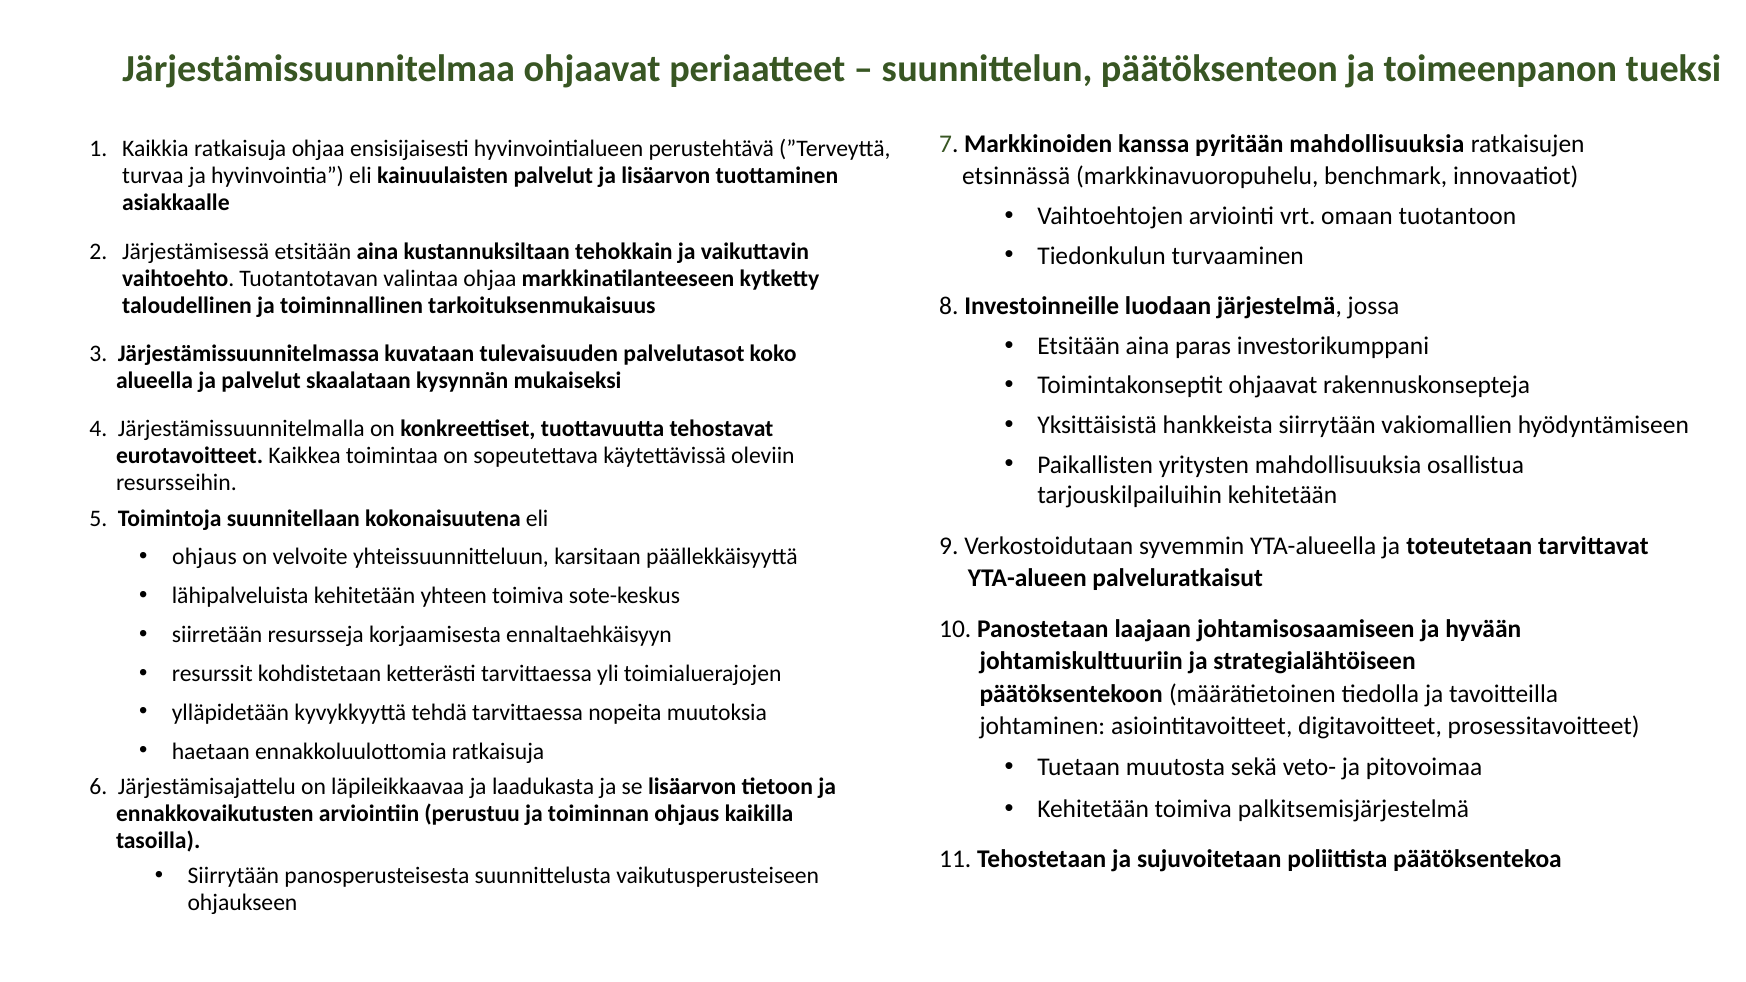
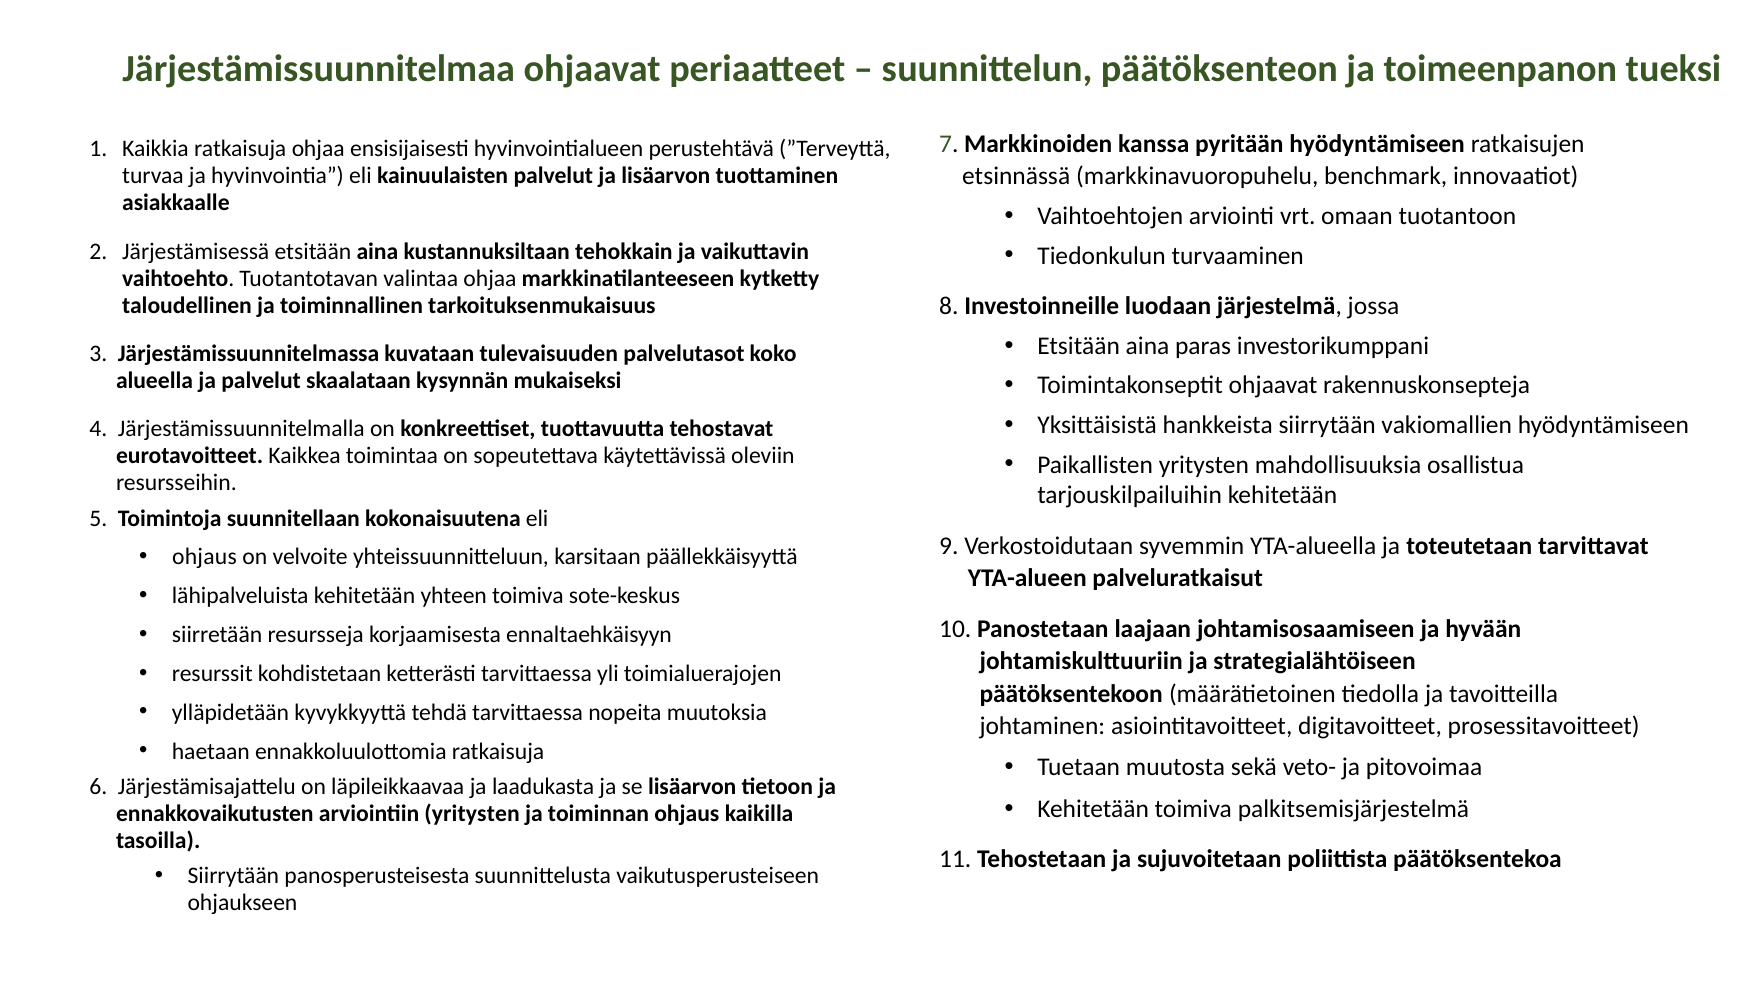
pyritään mahdollisuuksia: mahdollisuuksia -> hyödyntämiseen (1377, 144)
arviointiin perustuu: perustuu -> yritysten (472, 814)
